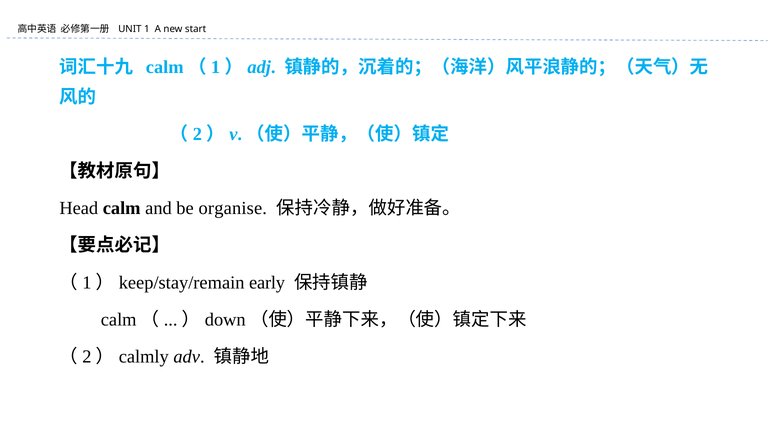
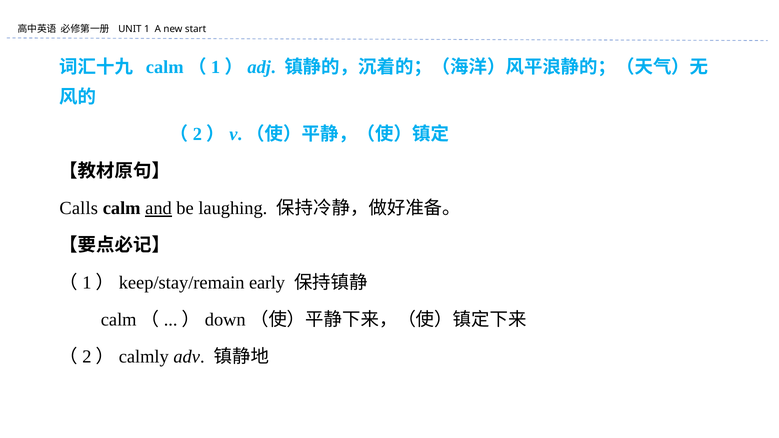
Head: Head -> Calls (79, 208)
and underline: none -> present (159, 208)
organise: organise -> laughing (233, 208)
